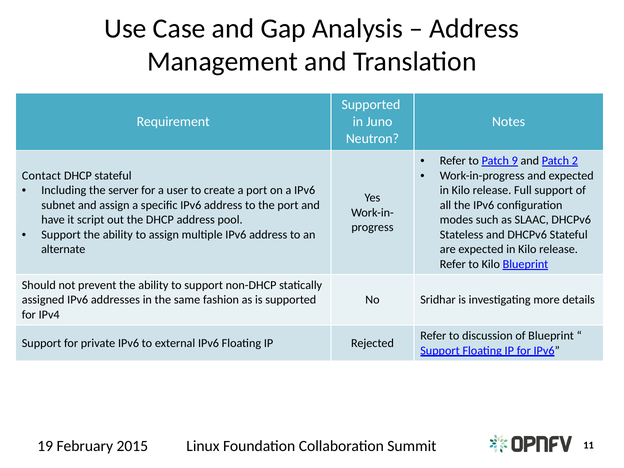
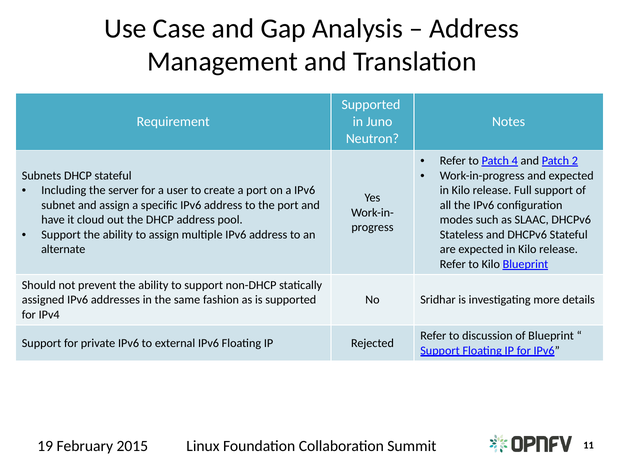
9: 9 -> 4 (515, 161)
Contact: Contact -> Subnets (42, 176)
script: script -> cloud (91, 220)
